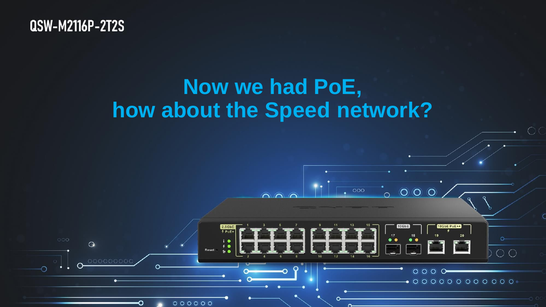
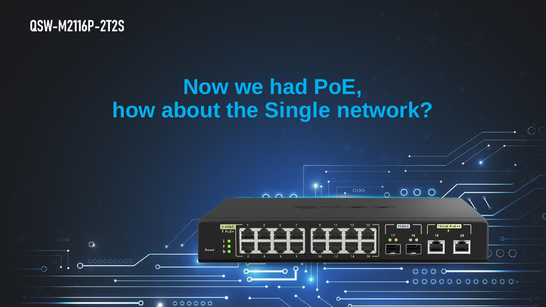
Speed: Speed -> Single (298, 110)
